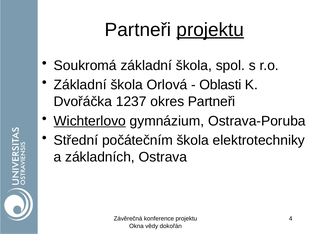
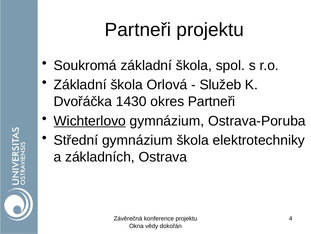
projektu underline: present -> none (210, 30)
Oblasti: Oblasti -> Služeb (220, 85)
1237: 1237 -> 1430 (131, 101)
Střední počátečním: počátečním -> gymnázium (137, 140)
